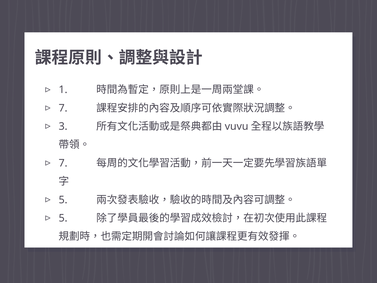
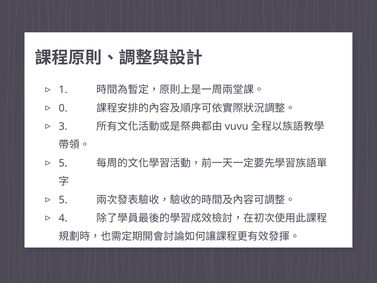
7: 7 -> 0 (63, 108)
7: 7 -> 5 (63, 163)
5: 5 -> 4 (63, 218)
